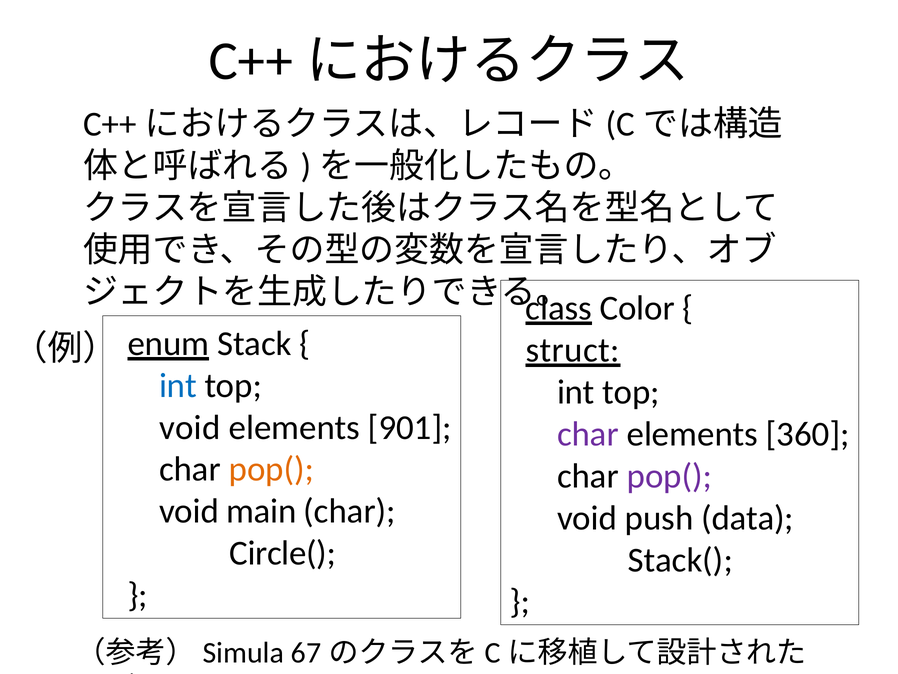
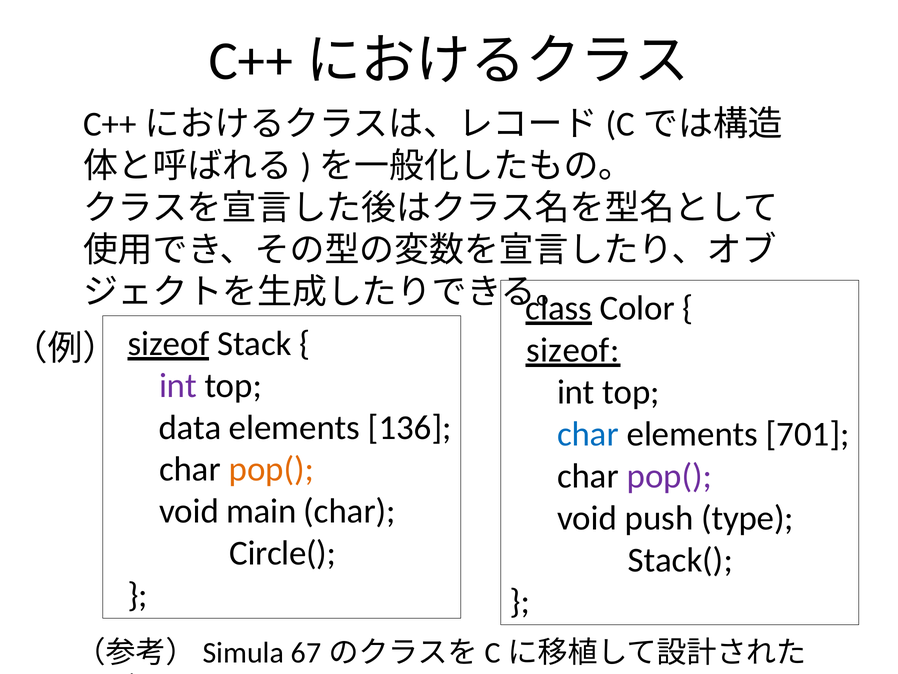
enum: enum -> sizeof (168, 343)
struct: struct -> sizeof (573, 350)
int colour: blue -> purple (178, 385)
void: void -> data (190, 427)
901: 901 -> 136 (410, 427)
char colour: purple -> blue (588, 434)
360: 360 -> 701 (808, 434)
data: data -> type (748, 518)
